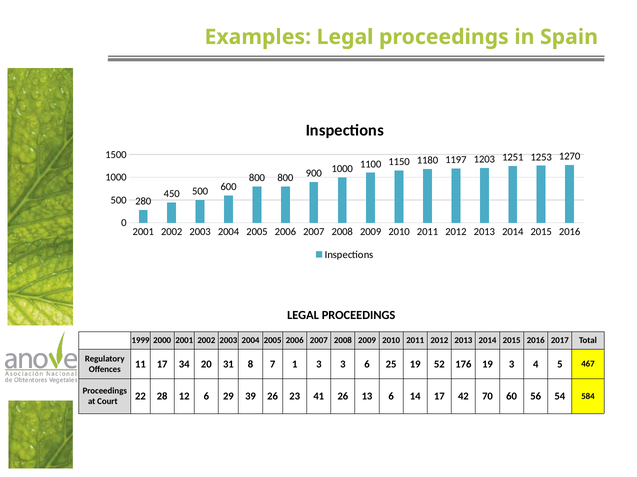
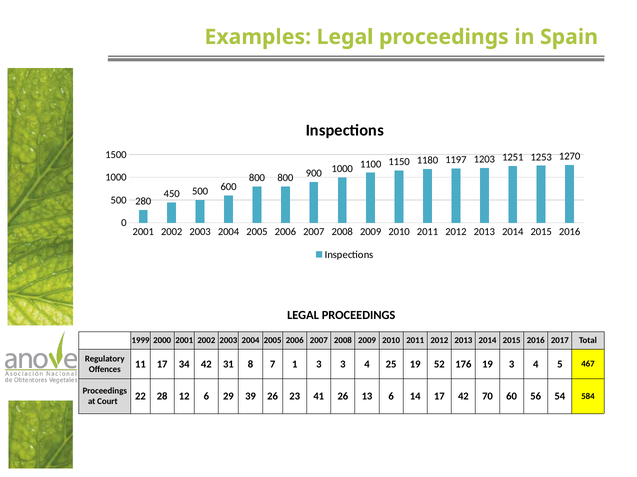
34 20: 20 -> 42 (206, 365)
3 3 6: 6 -> 4 (367, 365)
